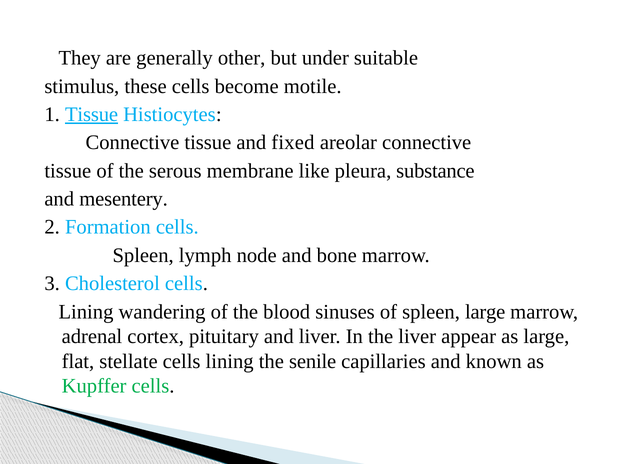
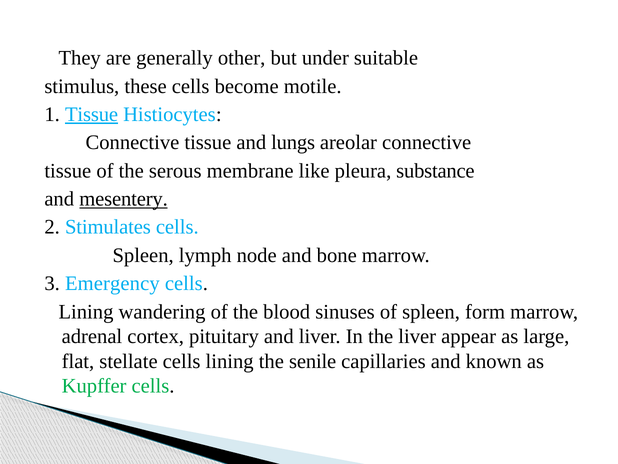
fixed: fixed -> lungs (293, 142)
mesentery underline: none -> present (124, 199)
Formation: Formation -> Stimulates (108, 227)
Cholesterol: Cholesterol -> Emergency (112, 283)
spleen large: large -> form (485, 311)
